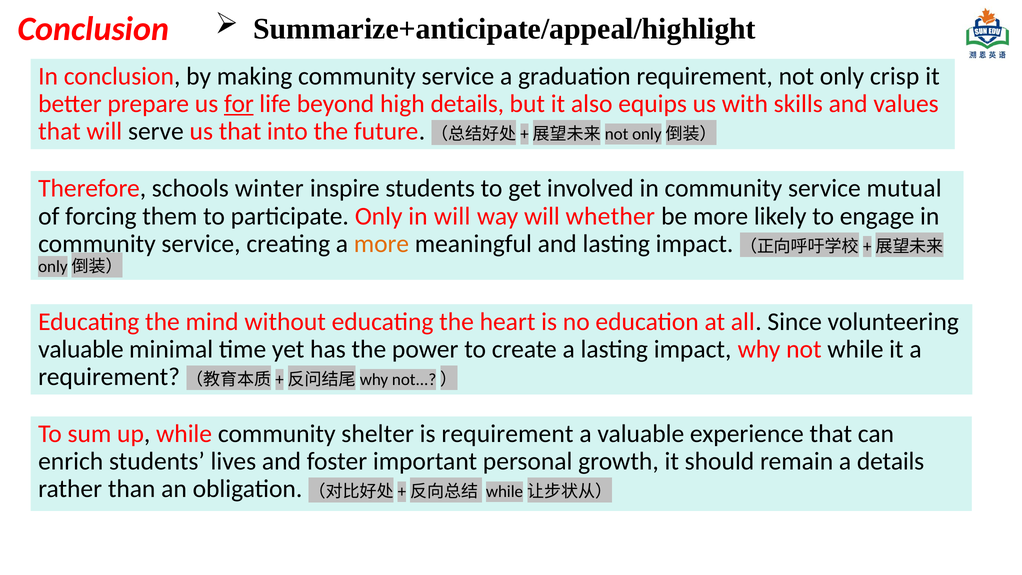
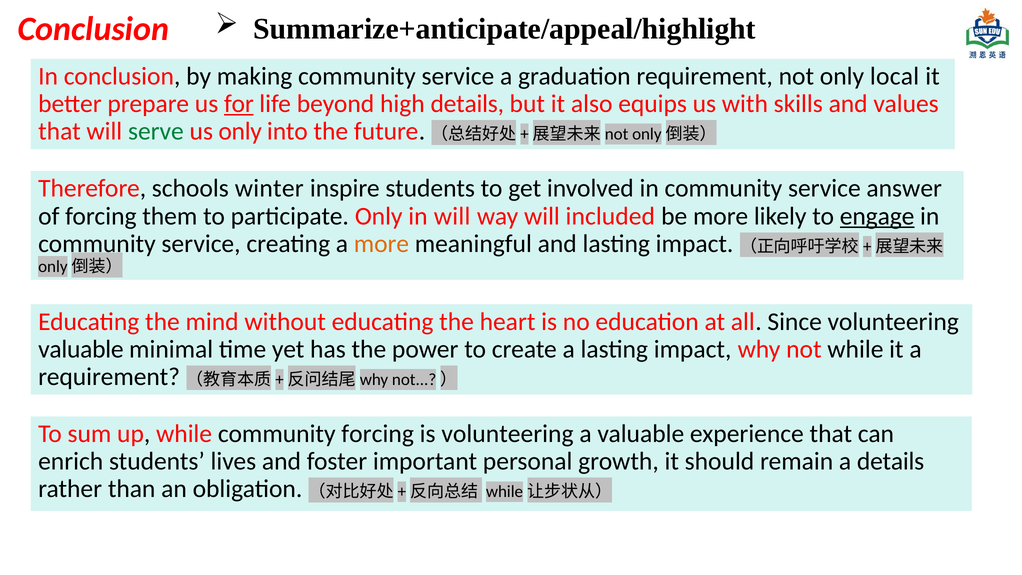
crisp: crisp -> local (895, 76)
serve colour: black -> green (156, 131)
us that: that -> only (240, 131)
mutual: mutual -> answer (904, 188)
whether: whether -> included (610, 216)
engage underline: none -> present (877, 216)
community shelter: shelter -> forcing (378, 434)
is requirement: requirement -> volunteering (507, 434)
